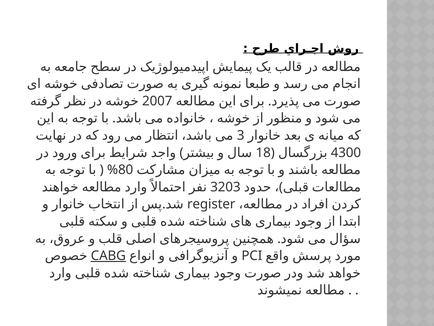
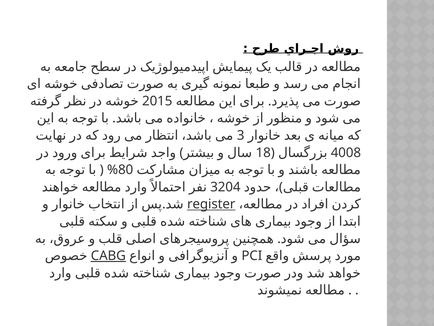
2007: 2007 -> 2015 (157, 101)
4300: 4300 -> 4008 (346, 152)
3203: 3203 -> 3204 (225, 187)
register underline: none -> present (211, 204)
